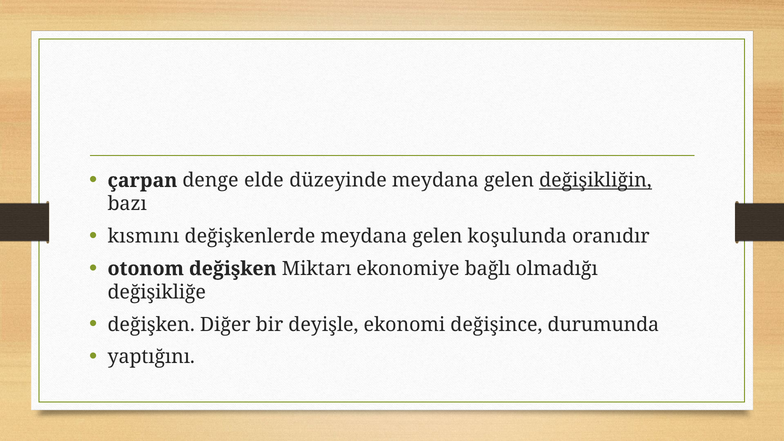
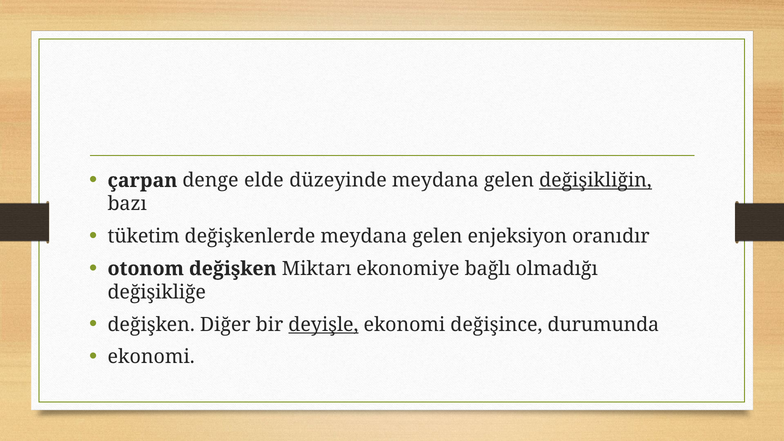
kısmını: kısmını -> tüketim (144, 236)
koşulunda: koşulunda -> enjeksiyon (517, 236)
deyişle underline: none -> present (323, 325)
yaptığını: yaptığını -> ekonomi (151, 357)
